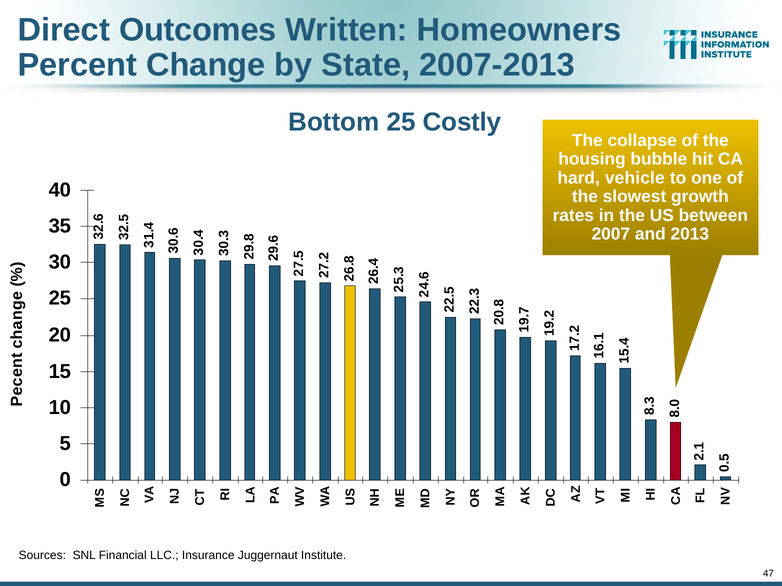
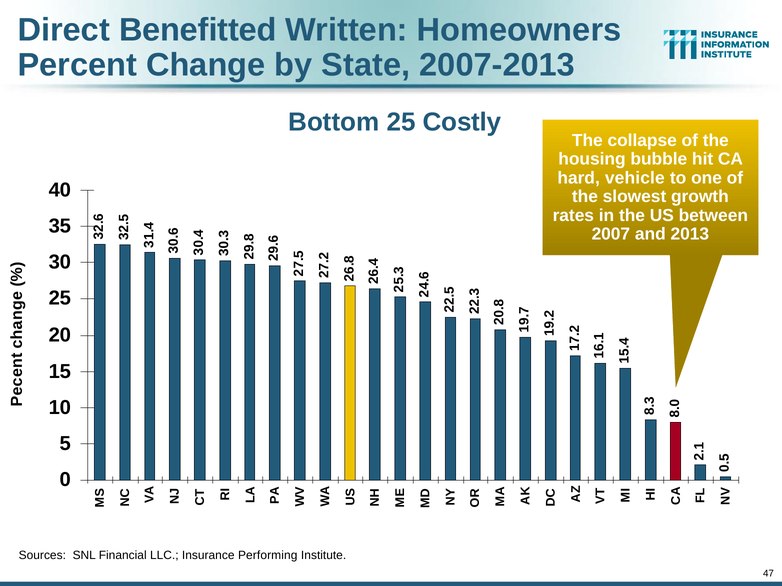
Outcomes: Outcomes -> Benefitted (198, 30)
Juggernaut: Juggernaut -> Performing (268, 556)
